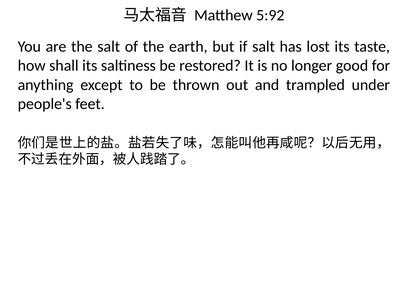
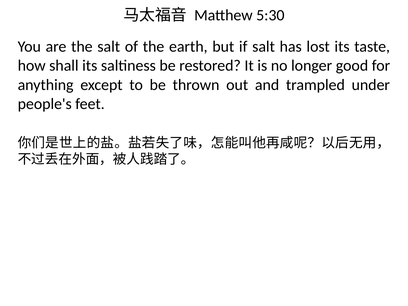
5:92: 5:92 -> 5:30 (270, 15)
